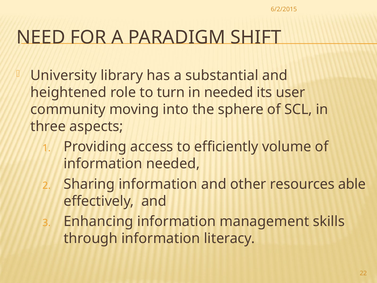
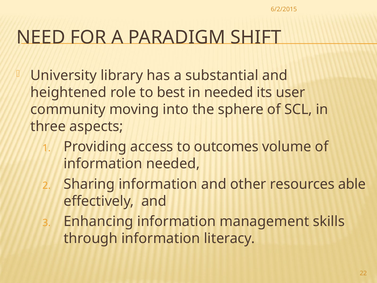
turn: turn -> best (171, 92)
efficiently: efficiently -> outcomes (226, 147)
